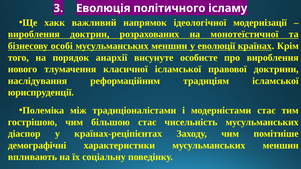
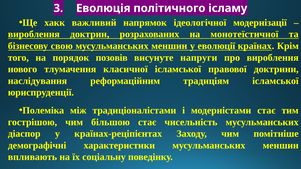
особі: особі -> свою (62, 46)
анархії: анархії -> позовів (112, 58)
особисте: особисте -> напруги (199, 58)
